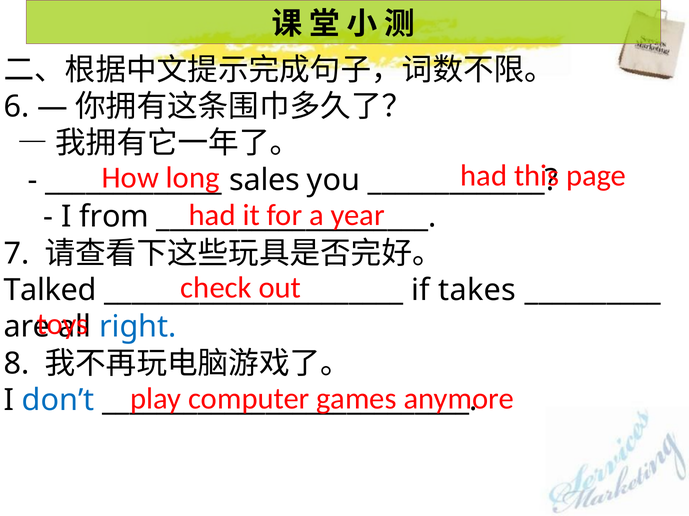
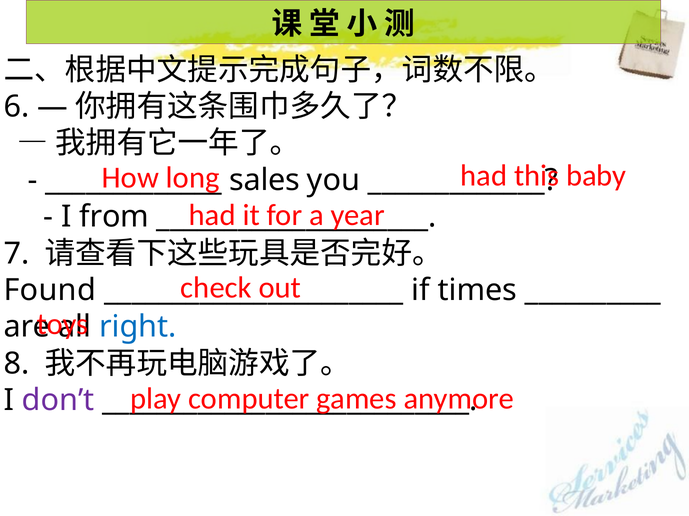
page: page -> baby (596, 176)
Talked: Talked -> Found (50, 291)
takes: takes -> times (477, 291)
don’t colour: blue -> purple (58, 401)
